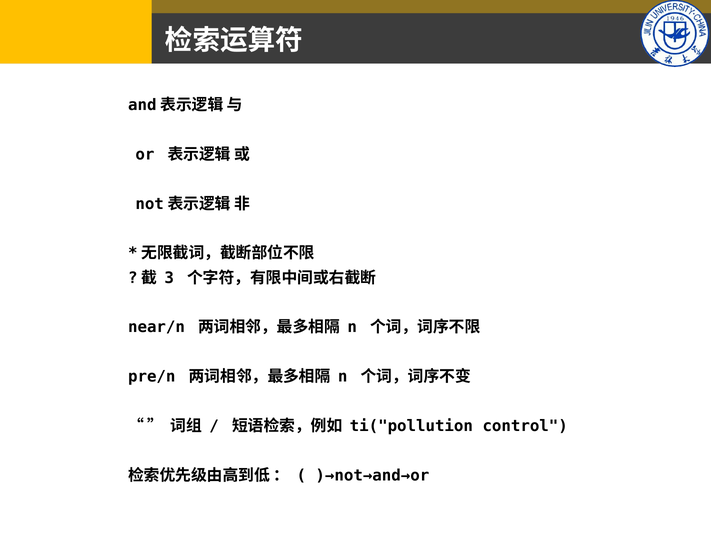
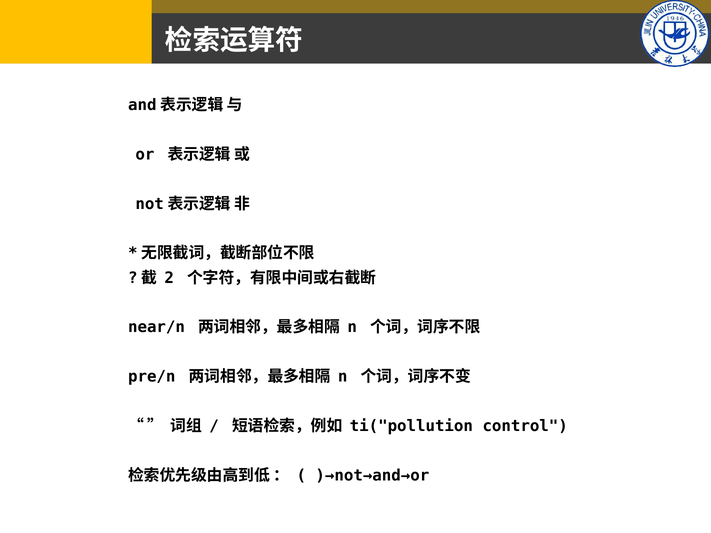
3: 3 -> 2 (169, 278)
